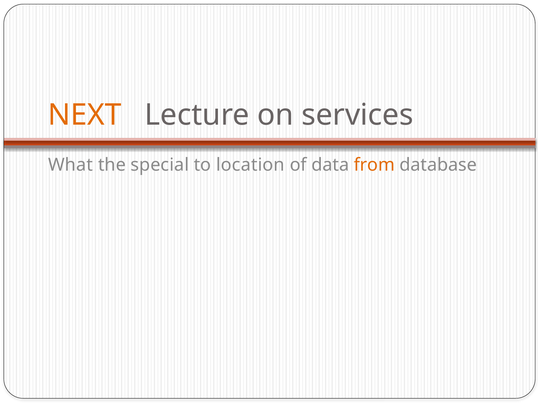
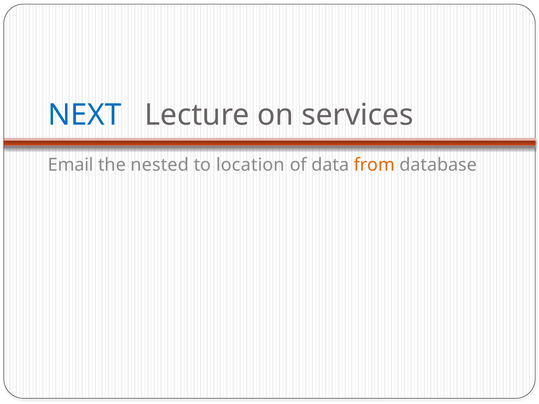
NEXT colour: orange -> blue (85, 115)
What: What -> Email (71, 165)
special: special -> nested (160, 165)
